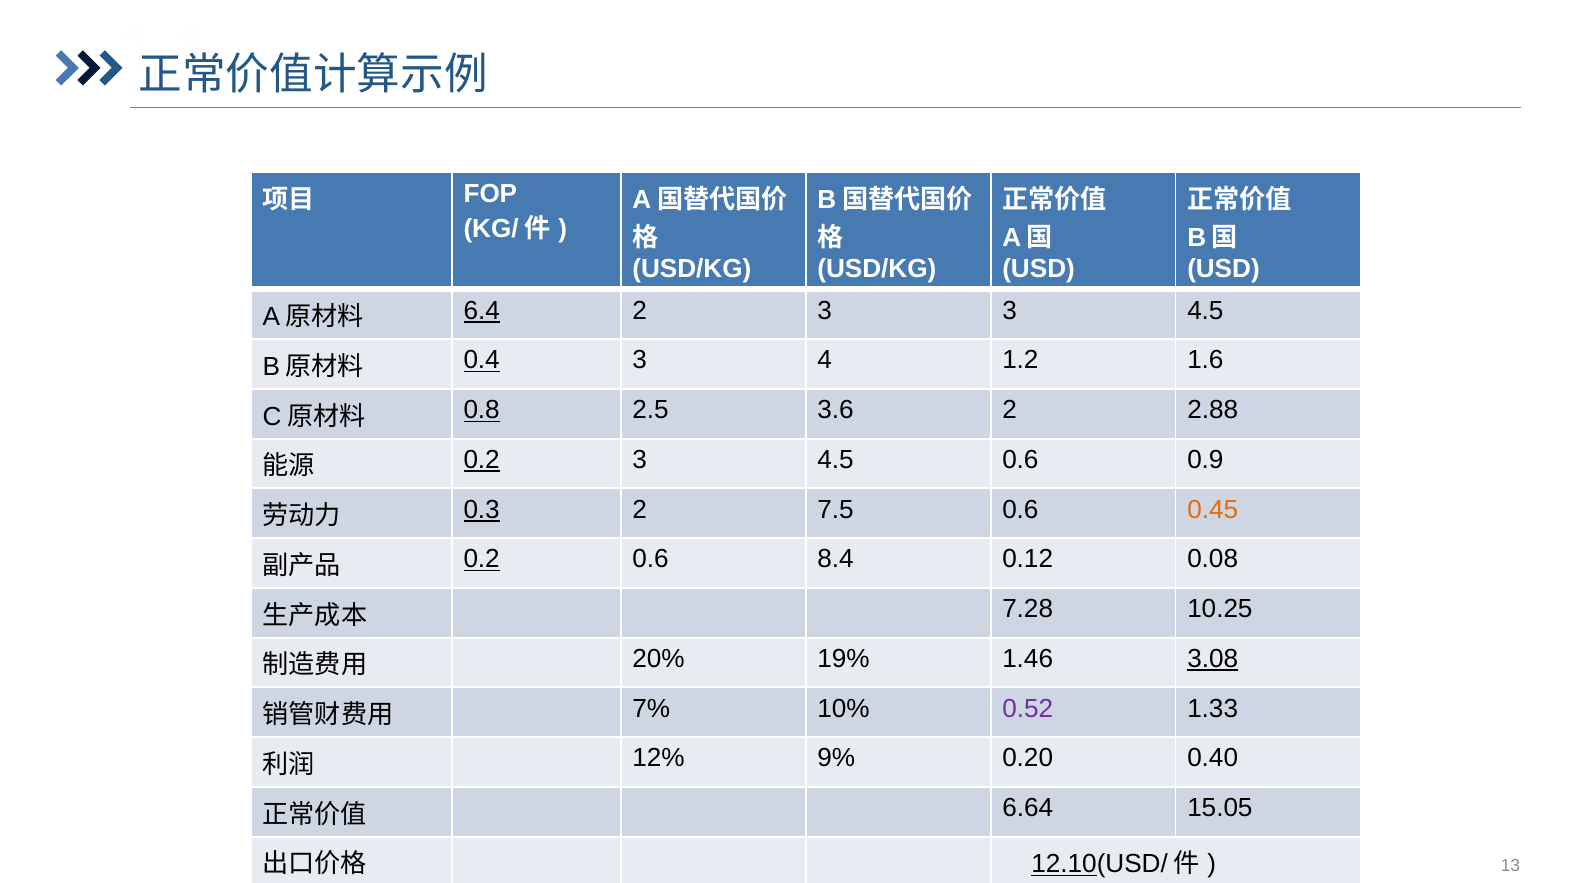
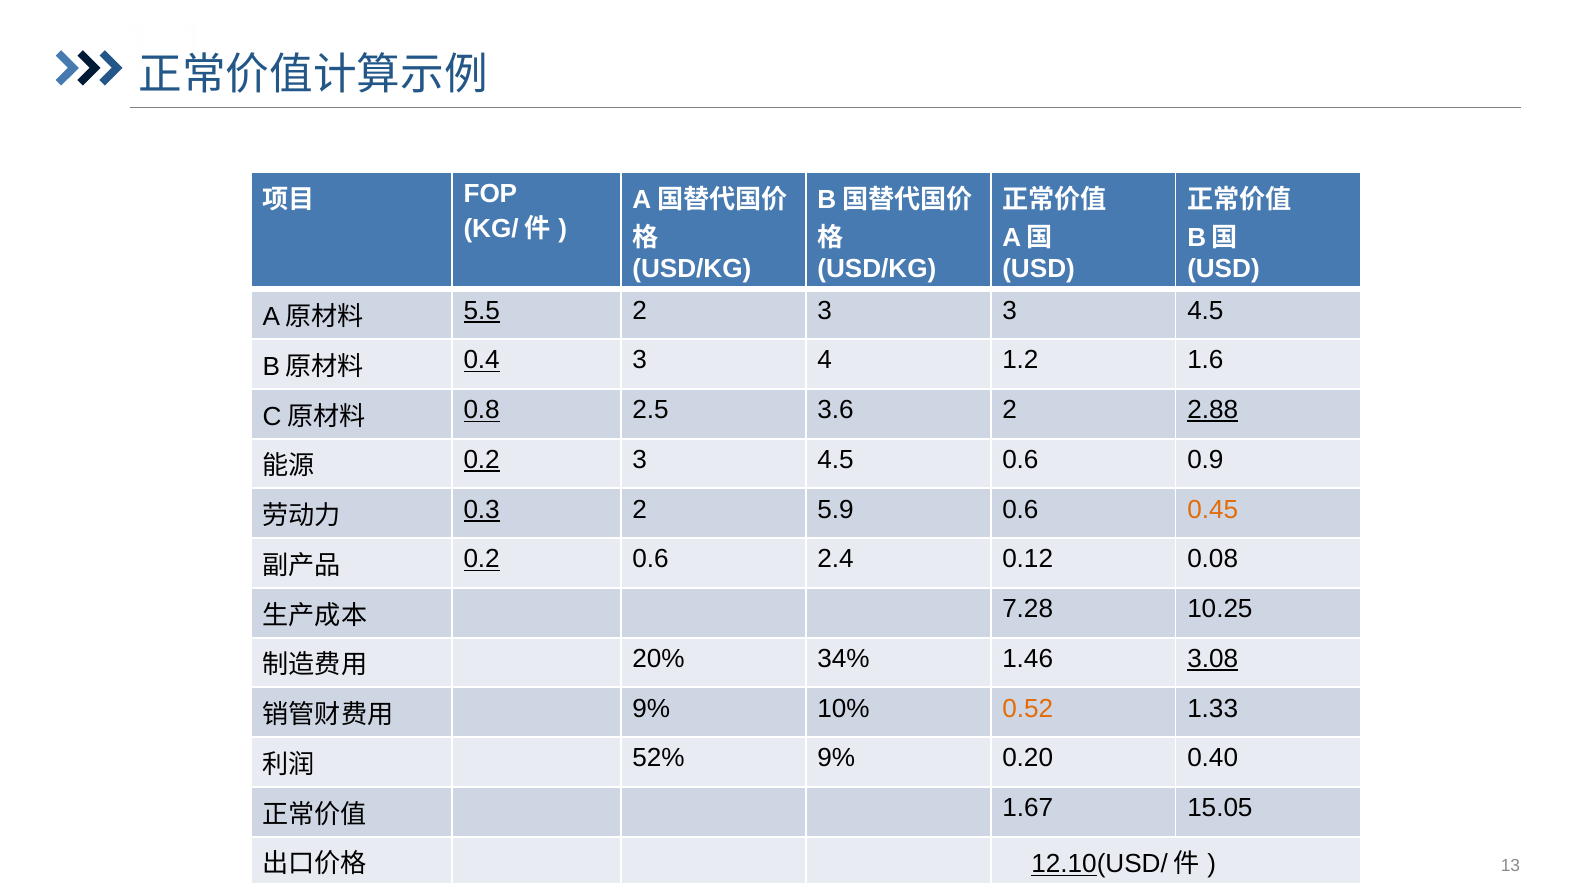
6.4: 6.4 -> 5.5 (482, 310)
2.88 underline: none -> present (1213, 410)
7.5: 7.5 -> 5.9 (836, 509)
8.4: 8.4 -> 2.4 (836, 559)
19%: 19% -> 34% (844, 659)
7%: 7% -> 9% (651, 709)
0.52 colour: purple -> orange (1028, 709)
12%: 12% -> 52% (659, 758)
6.64: 6.64 -> 1.67 (1028, 808)
